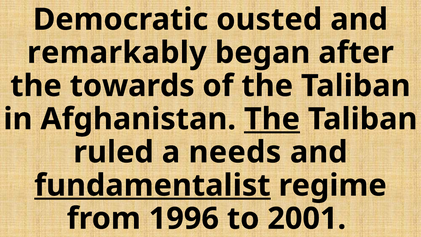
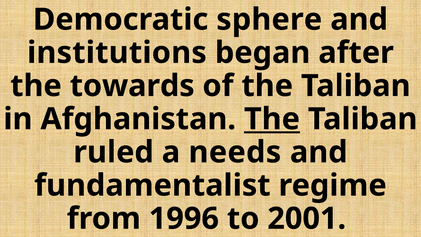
ousted: ousted -> sphere (269, 20)
remarkably: remarkably -> institutions (117, 53)
fundamentalist underline: present -> none (152, 185)
